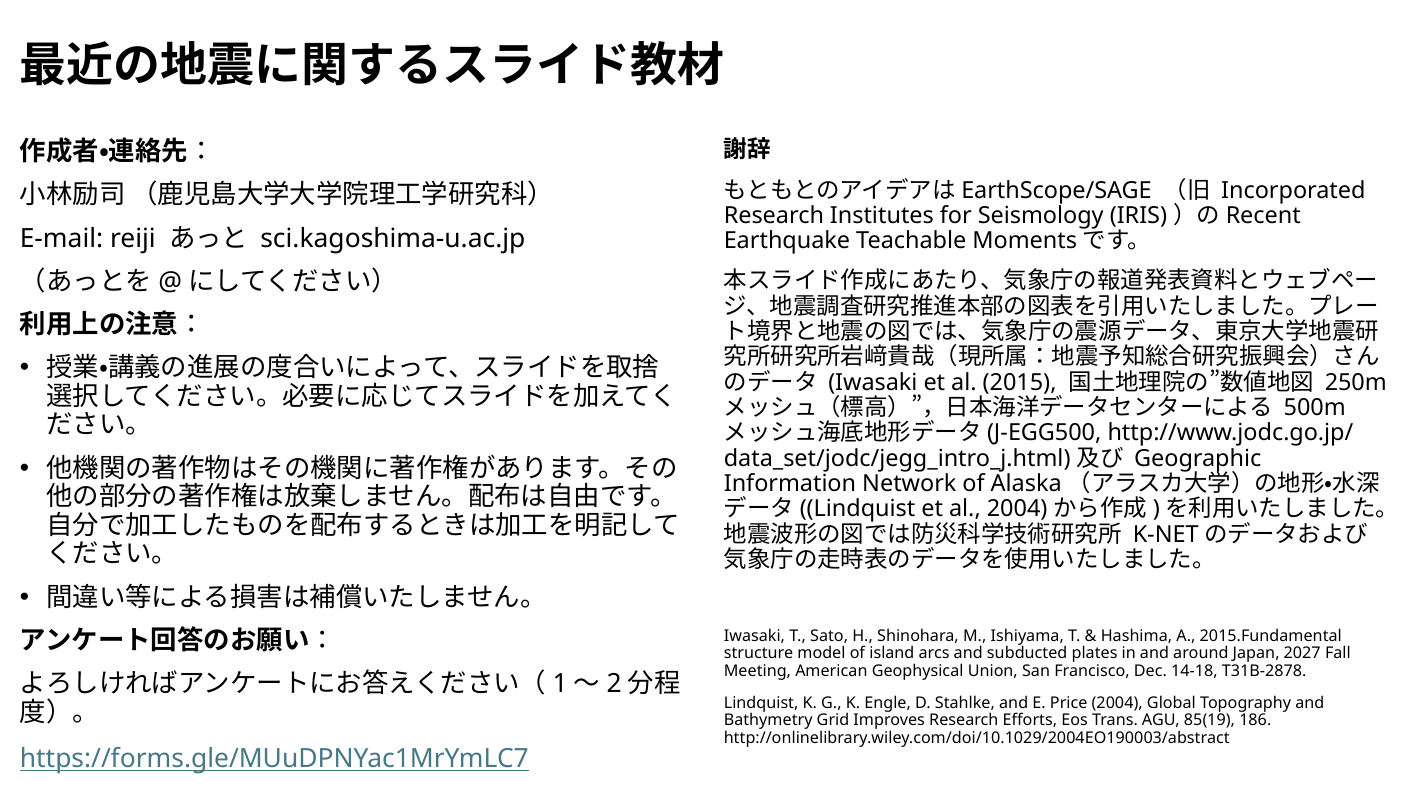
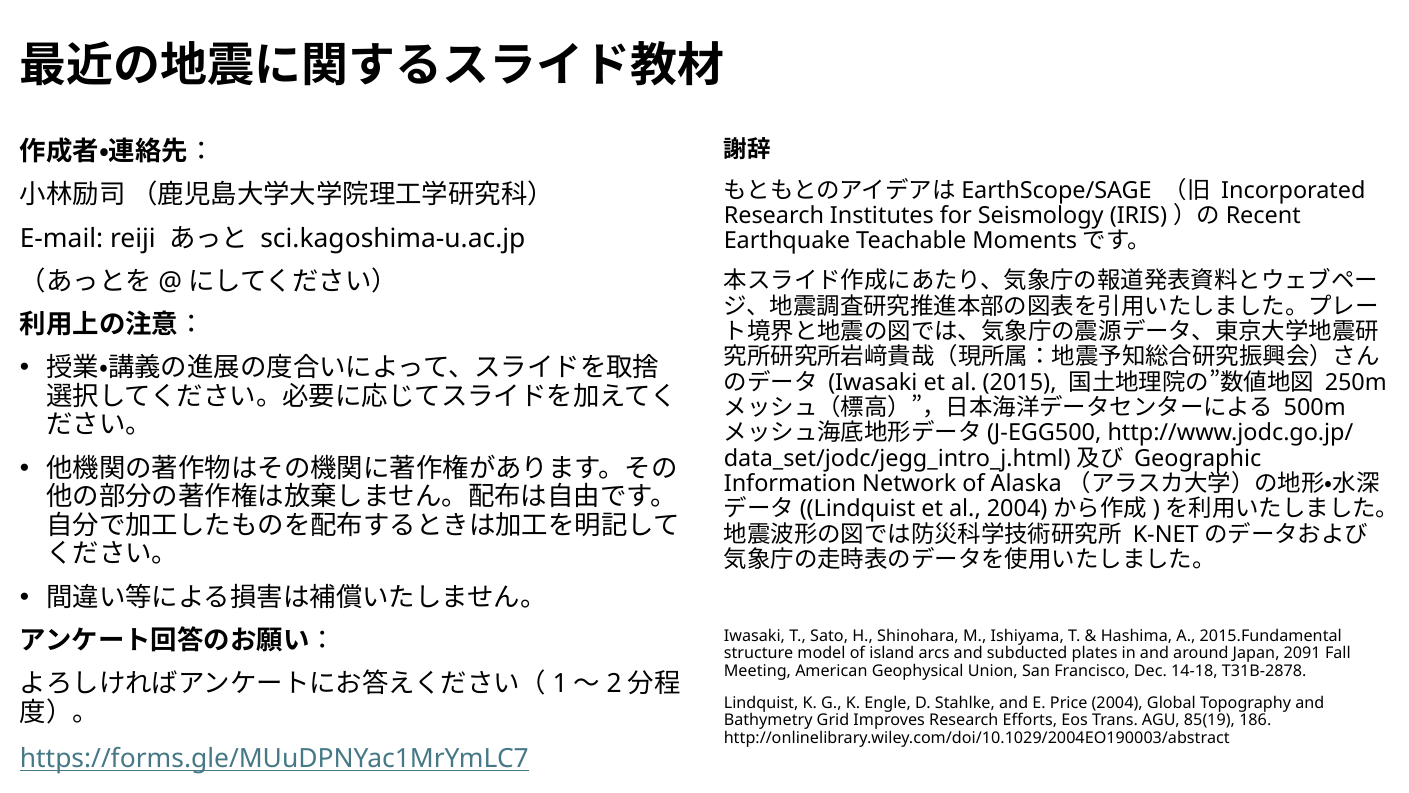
2027: 2027 -> 2091 (1302, 653)
